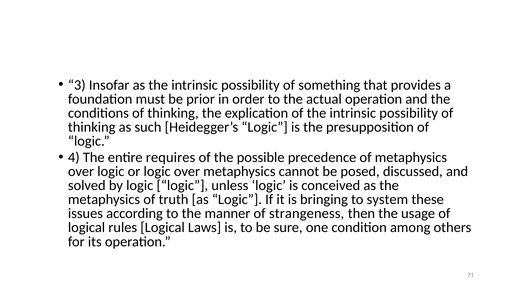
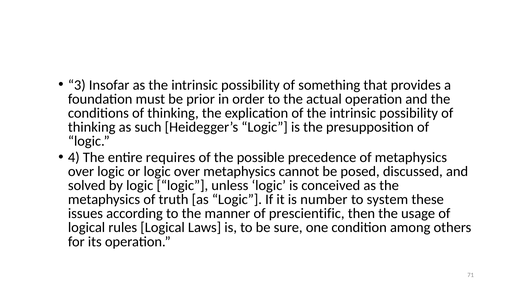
bringing: bringing -> number (324, 200)
strangeness: strangeness -> prescientific (307, 214)
